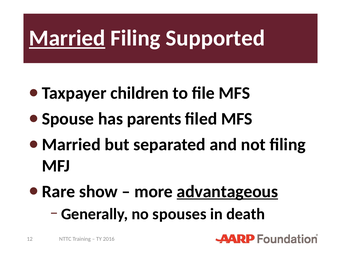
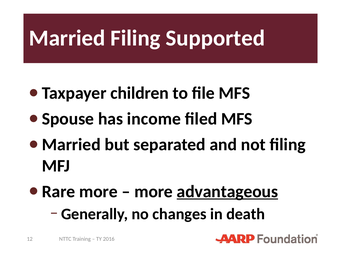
Married underline: present -> none (67, 38)
parents: parents -> income (154, 119)
show: show -> more (98, 191)
spouses: spouses -> changes (180, 214)
